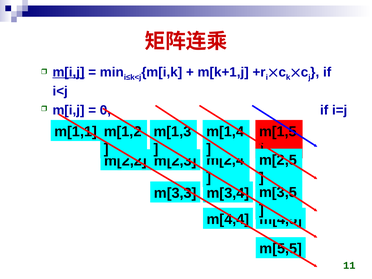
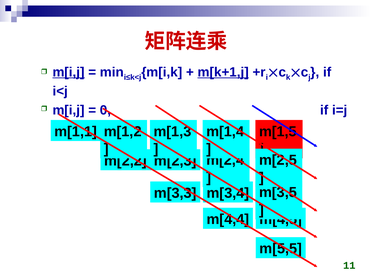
m[k+1,j underline: none -> present (223, 72)
